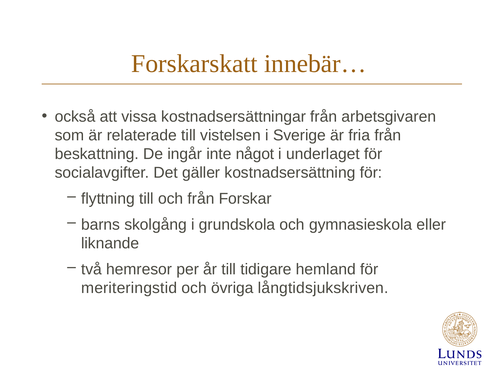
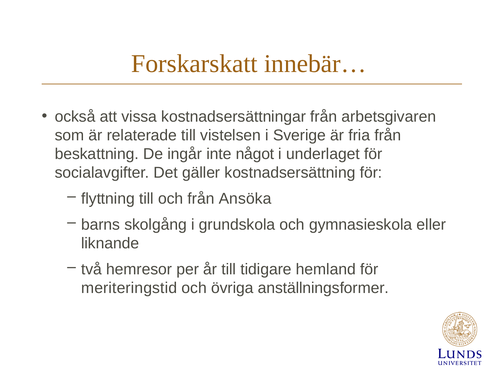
Forskar: Forskar -> Ansöka (245, 199)
långtidsjukskriven: långtidsjukskriven -> anställningsformer (323, 288)
